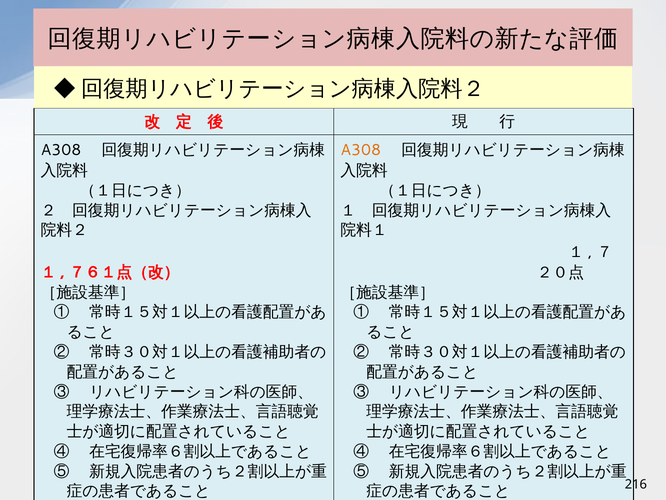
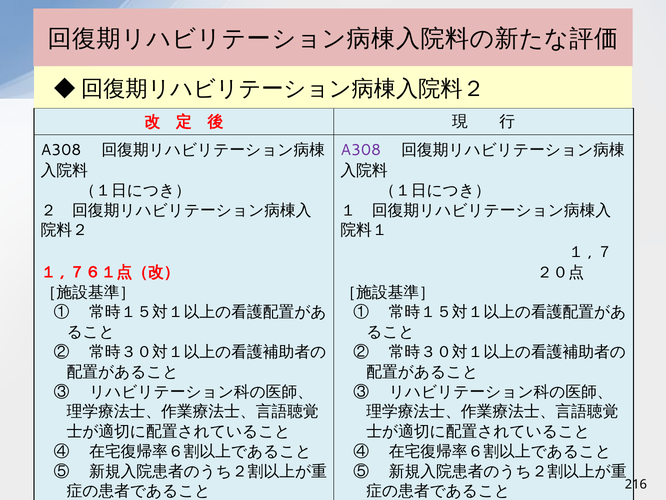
A308 colour: orange -> purple (361, 150)
